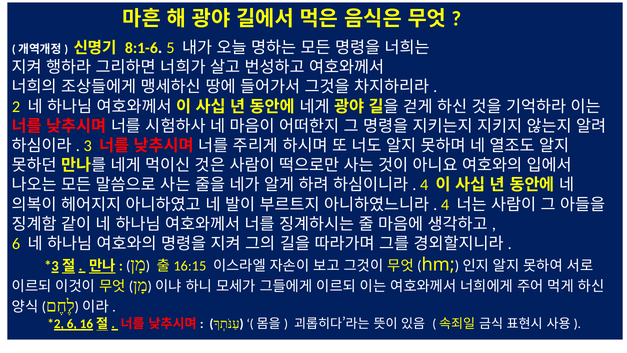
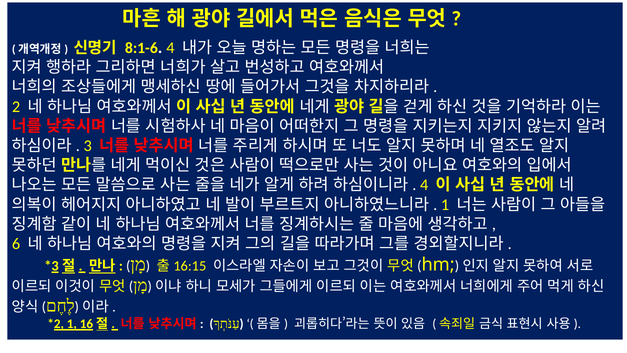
8:1-6 5: 5 -> 4 (170, 48)
4: 4 -> 1 (445, 205)
6: 6 -> 1 (72, 324)
